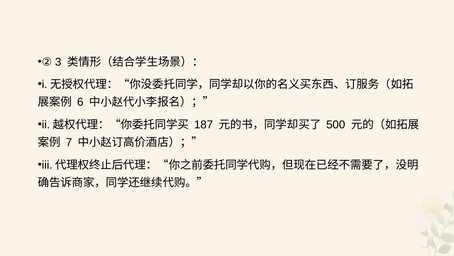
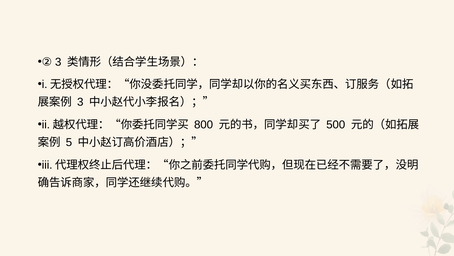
6: 6 -> 3 (80, 102)
187: 187 -> 800 (204, 124)
7: 7 -> 5 (69, 142)
